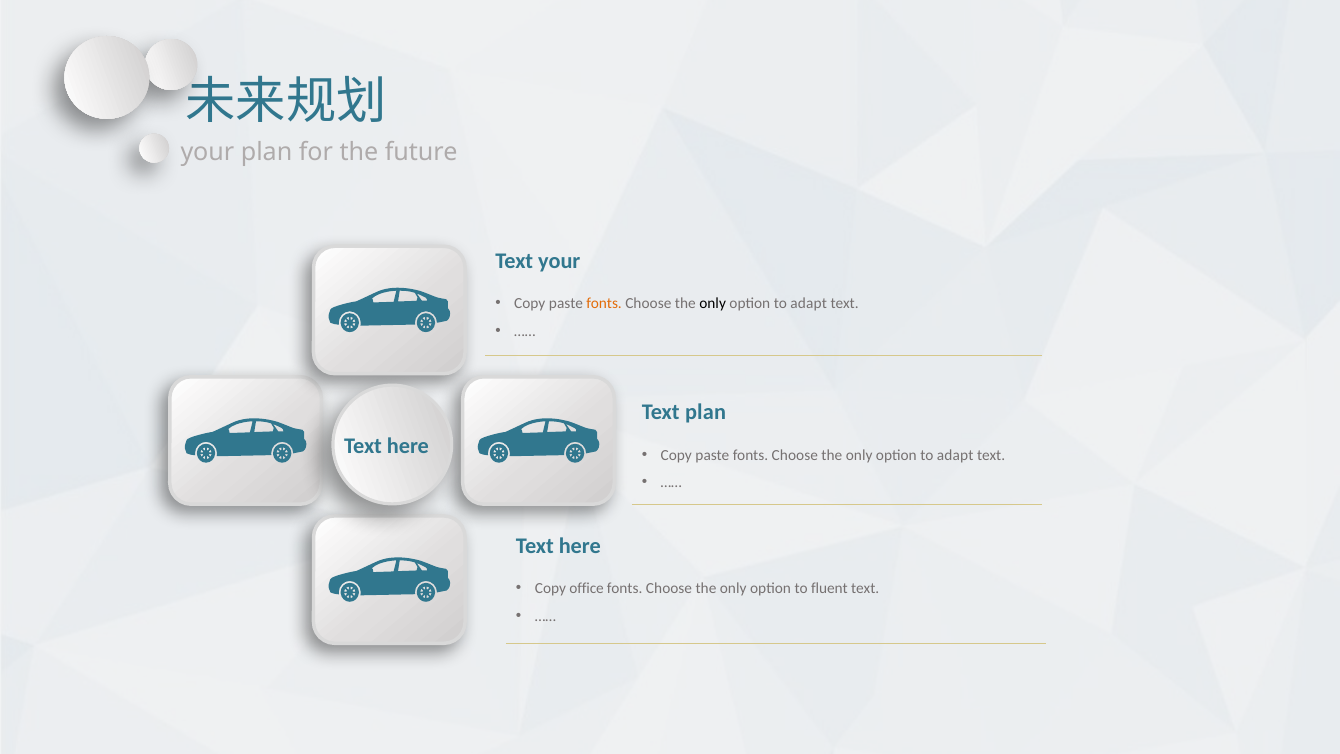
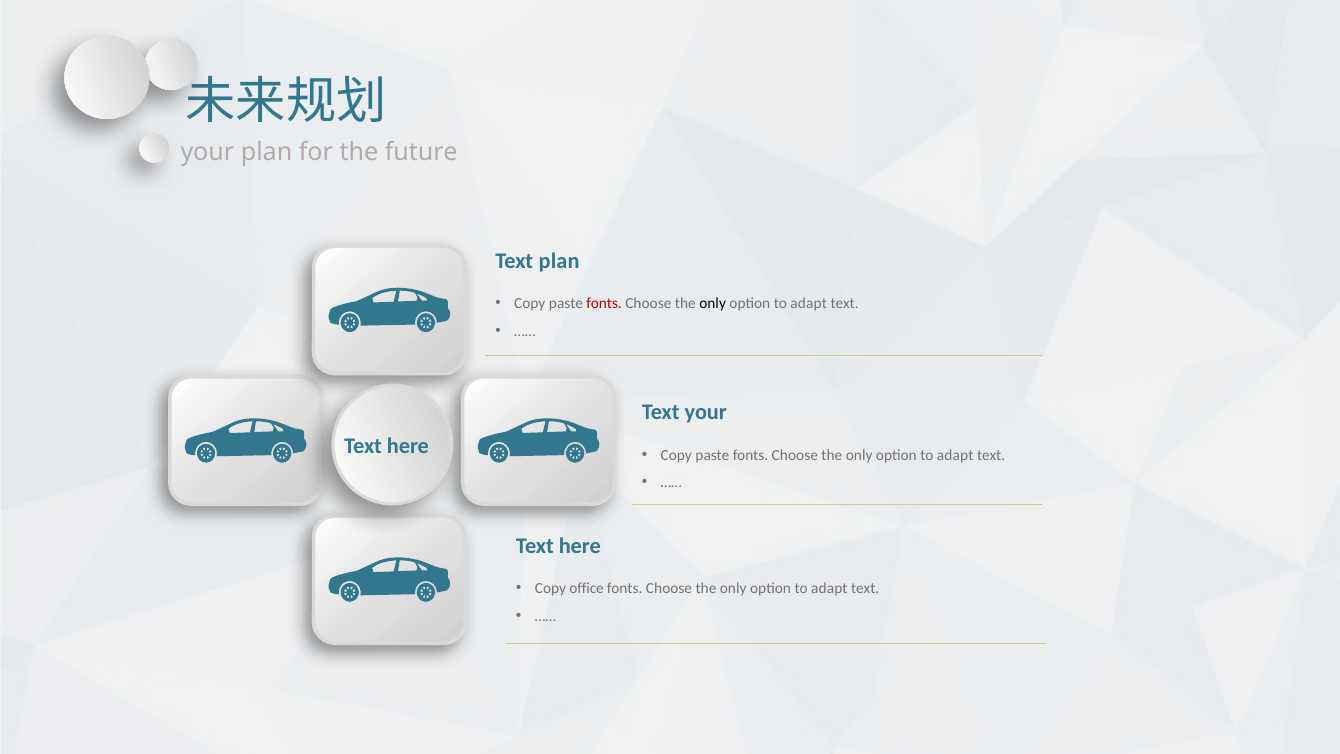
Text your: your -> plan (559, 261)
fonts colour: orange -> red (604, 304)
Text plan: plan -> your (706, 412)
fluent: fluent -> adapt (829, 588)
